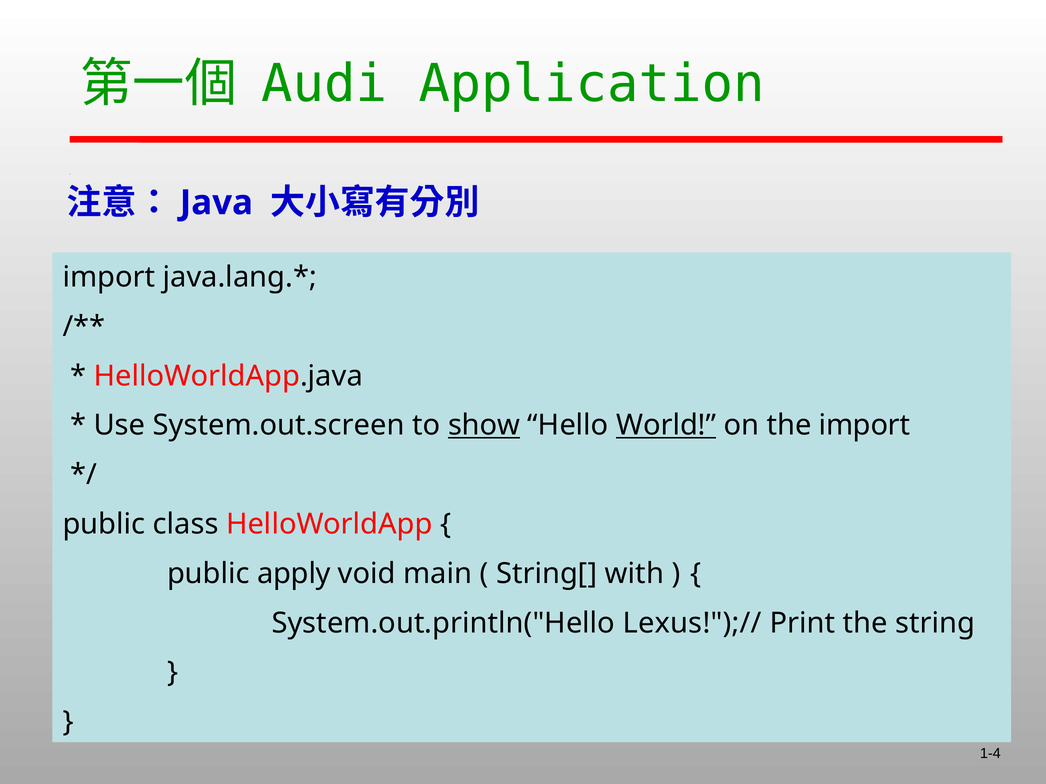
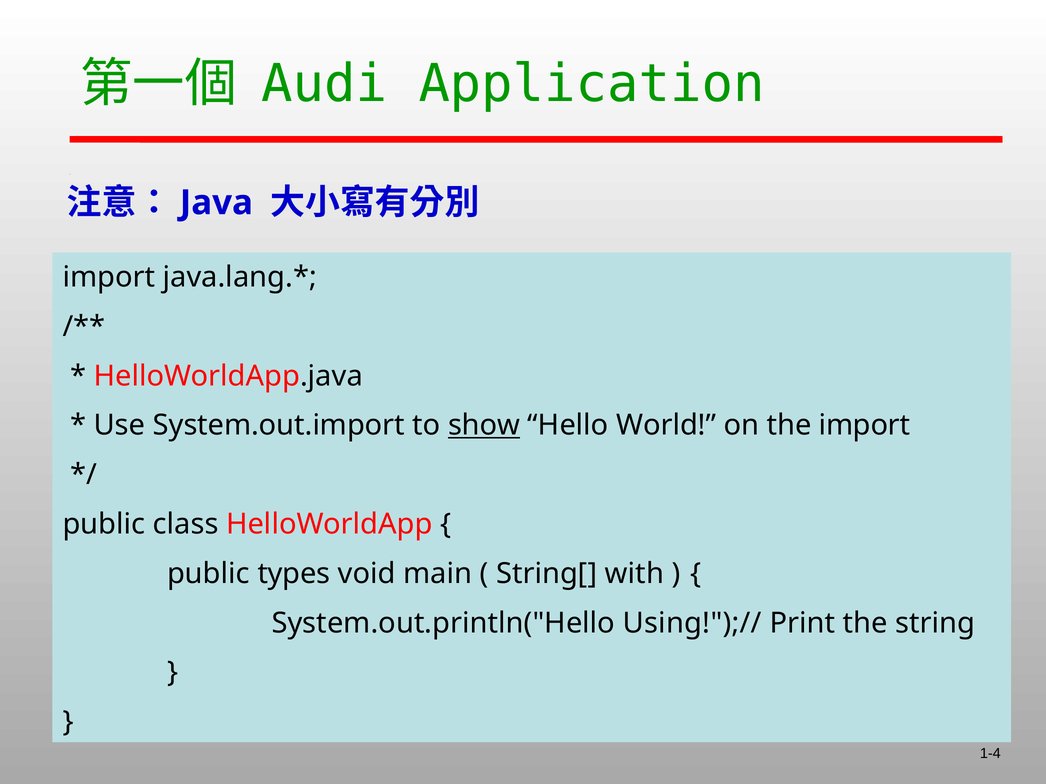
System.out.screen: System.out.screen -> System.out.import (279, 426)
World underline: present -> none (666, 426)
apply: apply -> types (294, 574)
Lexus!");//: Lexus!");// -> Using!");// (692, 623)
